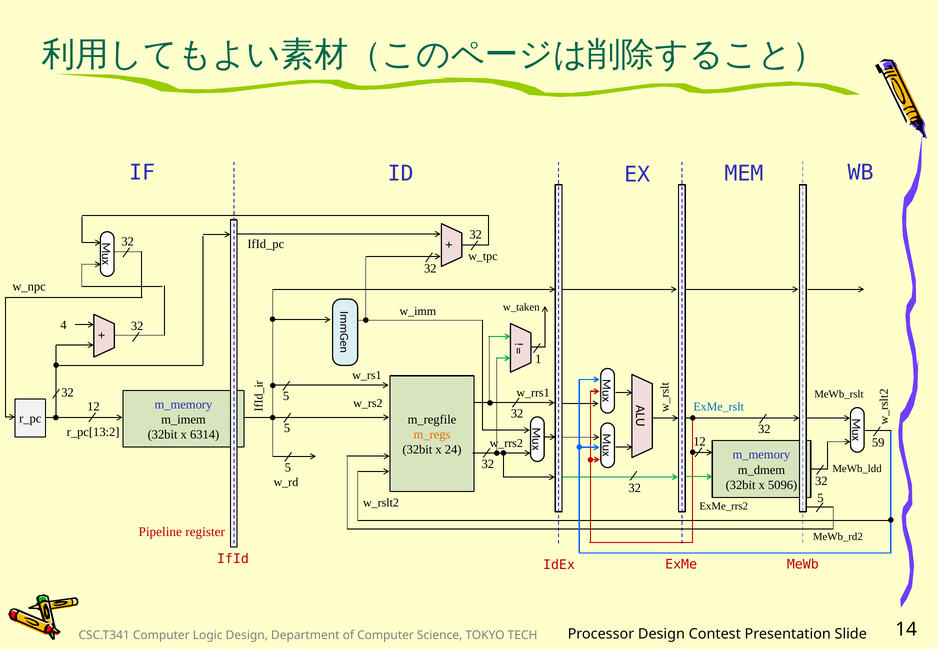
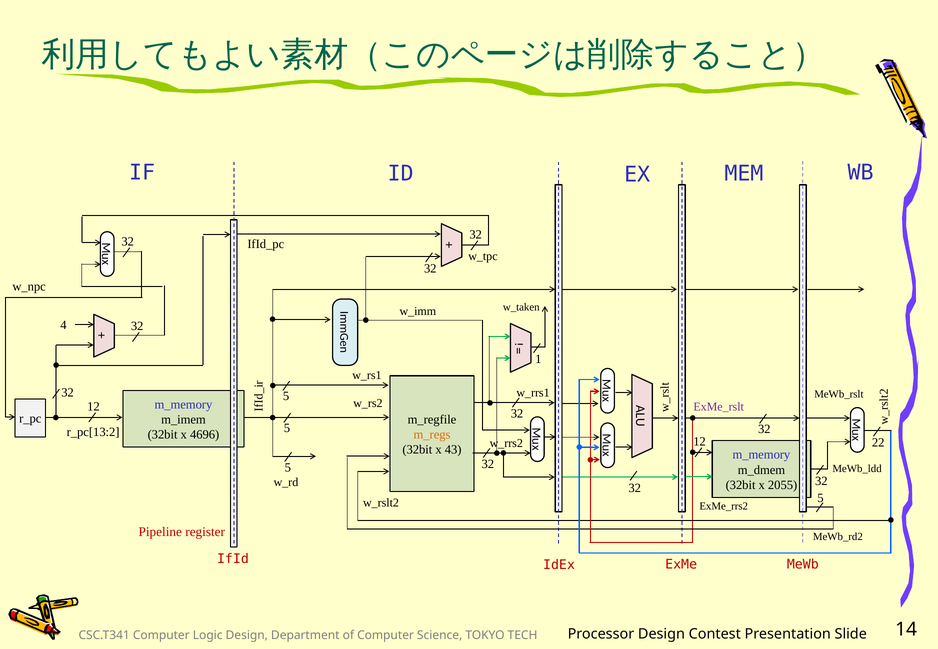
ExMe_rslt colour: blue -> purple (719, 407)
6314: 6314 -> 4696 (205, 435)
59: 59 -> 22 (878, 443)
24: 24 -> 43 (453, 450)
5096: 5096 -> 2055 (783, 485)
